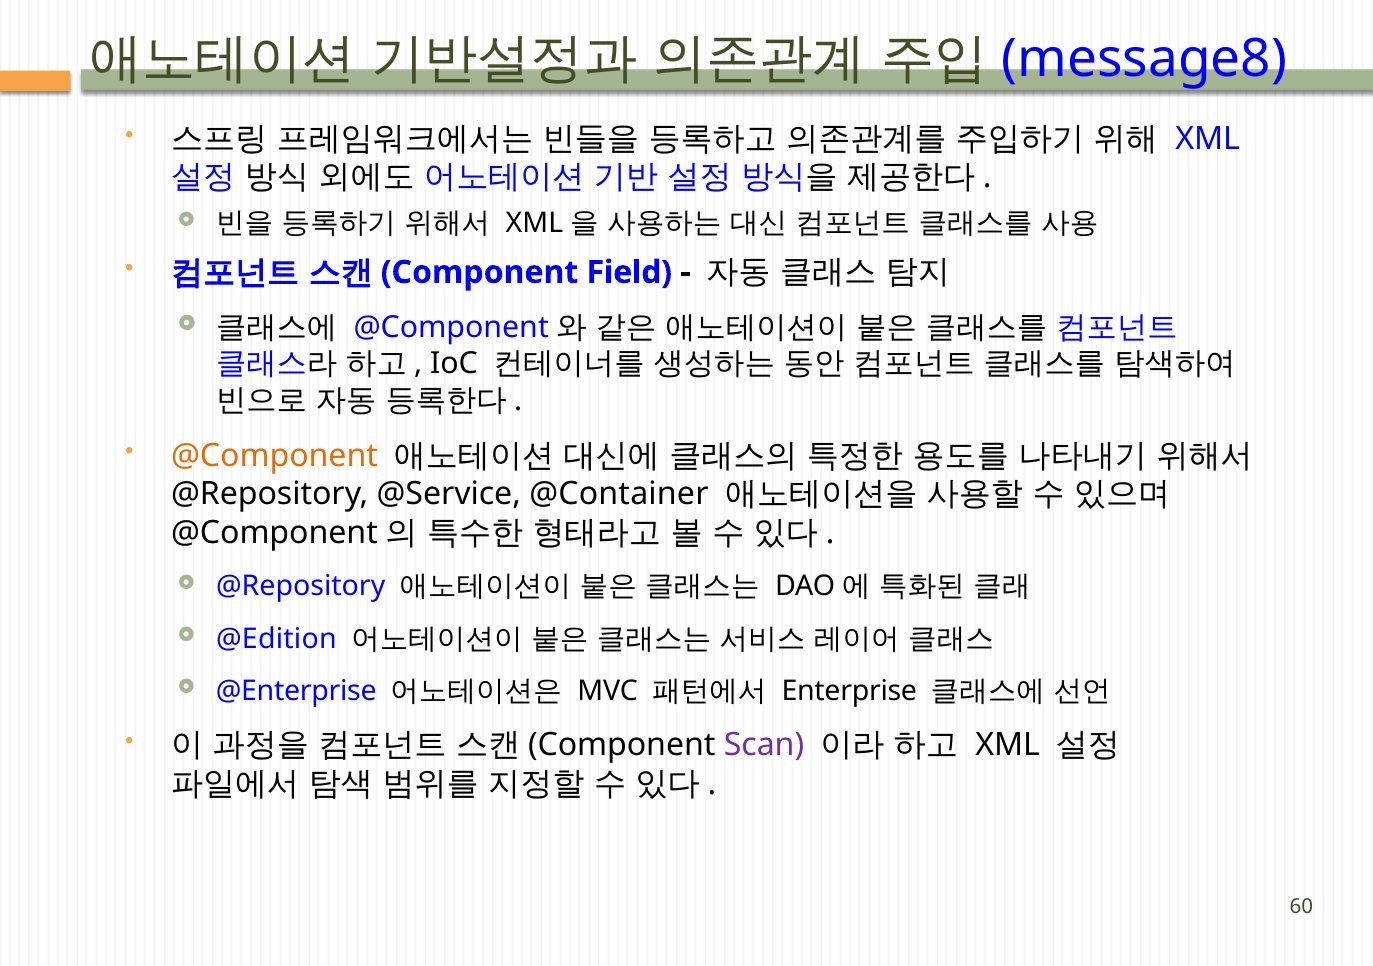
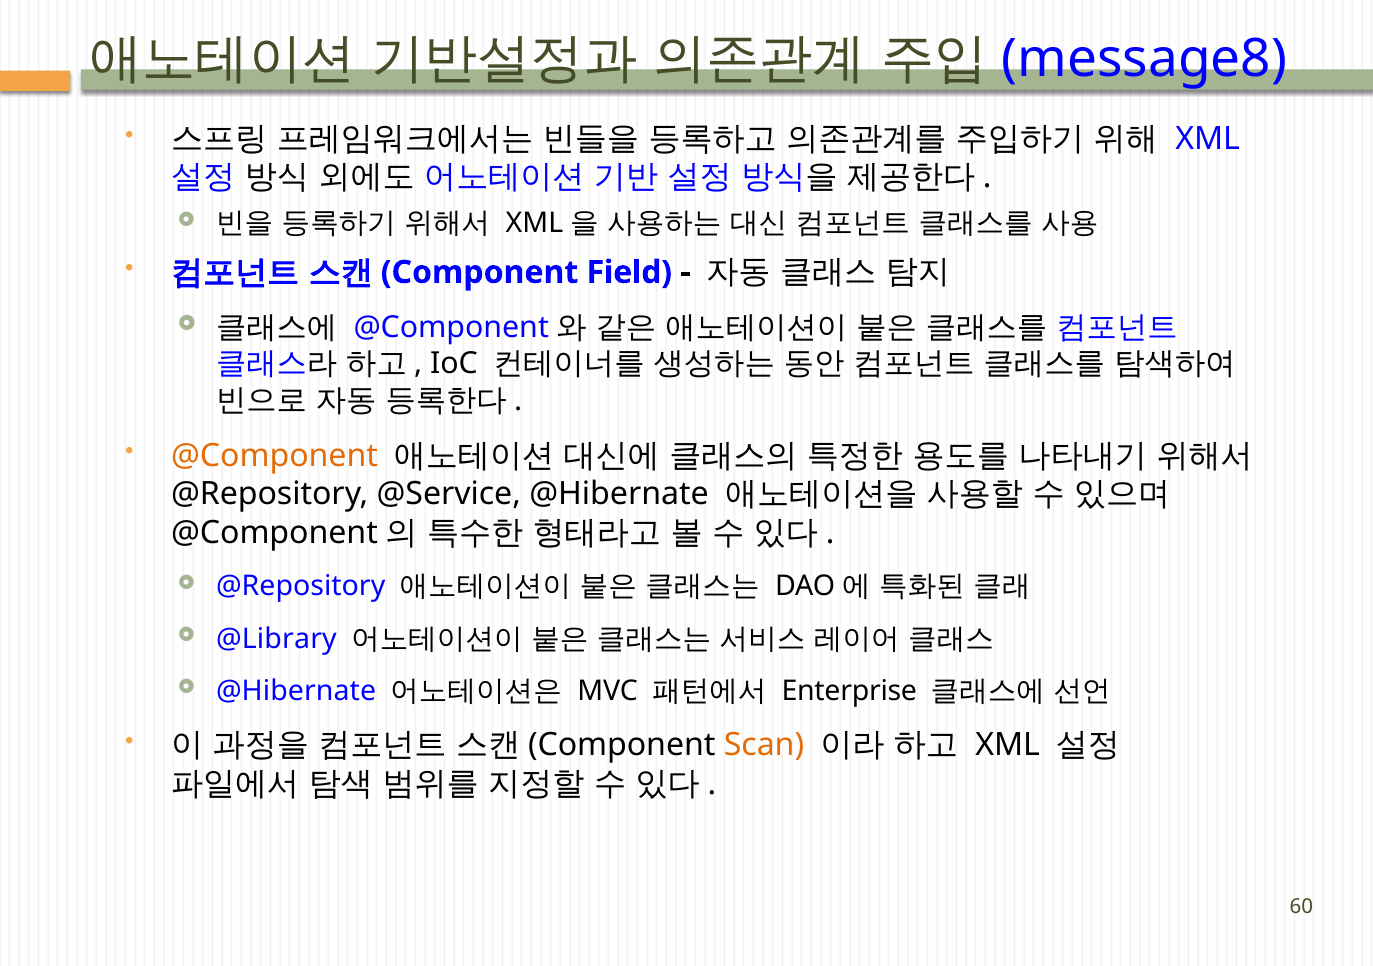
@Service @Container: @Container -> @Hibernate (619, 494)
@Edition: @Edition -> @Library (276, 639)
@Enterprise: @Enterprise -> @Hibernate (296, 691)
Scan colour: purple -> orange (764, 745)
